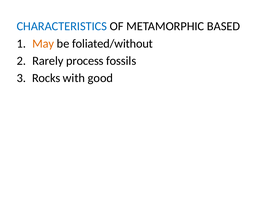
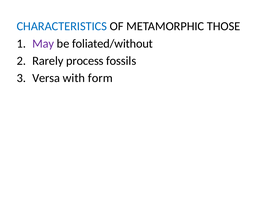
BASED: BASED -> THOSE (224, 26)
May colour: orange -> purple (43, 43)
Rocks: Rocks -> Versa (46, 78)
good: good -> form (100, 78)
